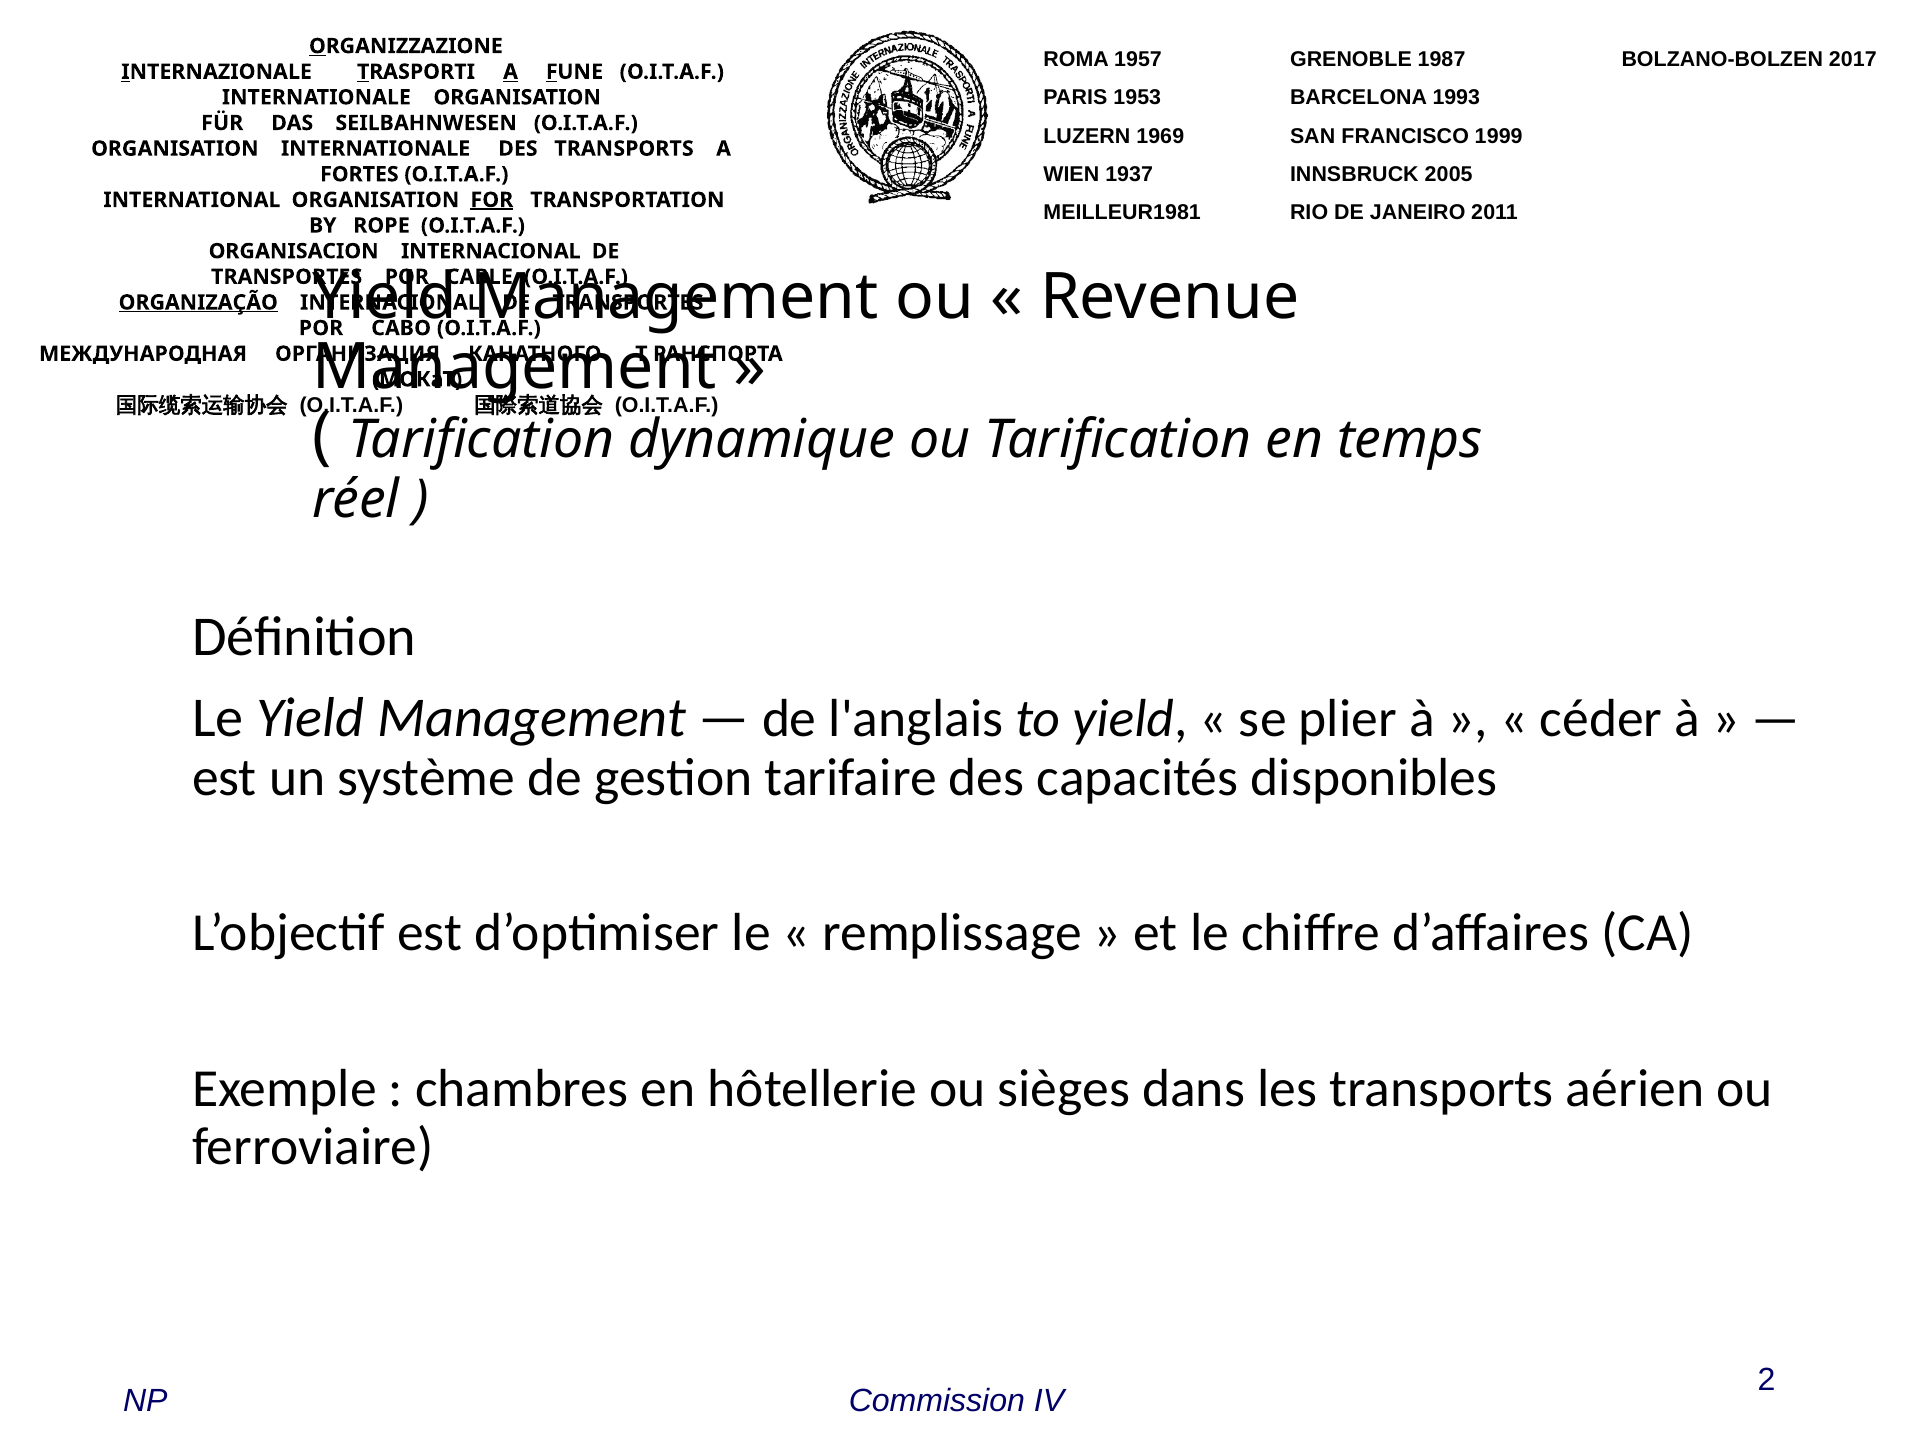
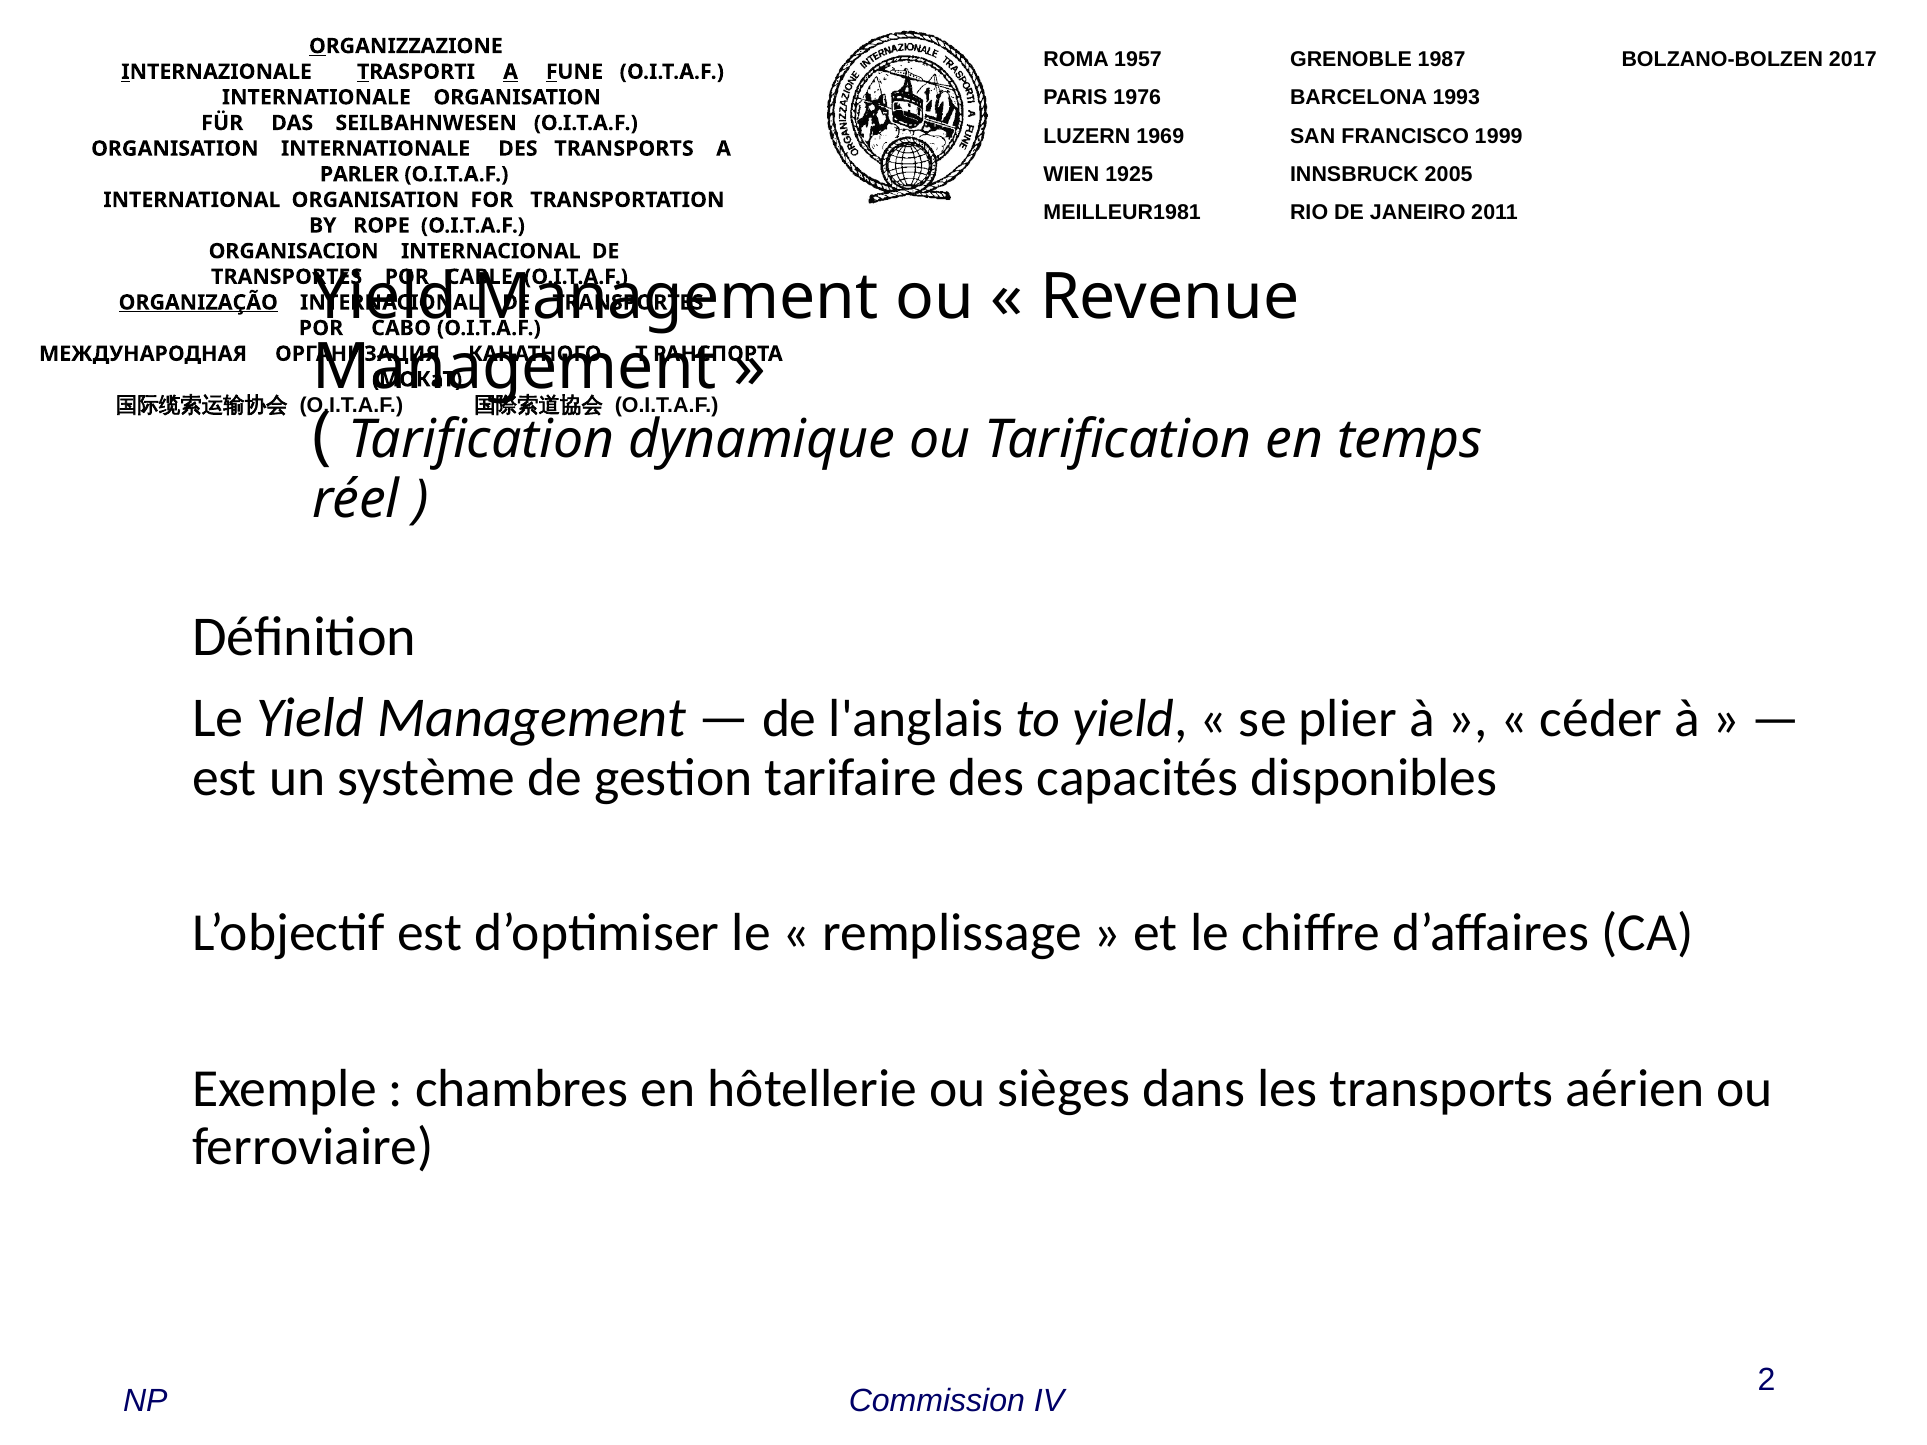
1953: 1953 -> 1976 (1137, 98)
1937: 1937 -> 1925 (1129, 174)
FORTES: FORTES -> PARLER (359, 174)
FOR underline: present -> none (492, 200)
